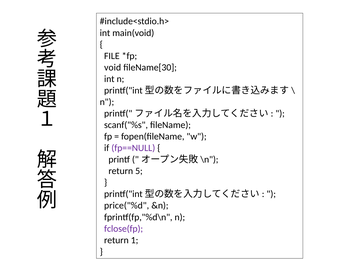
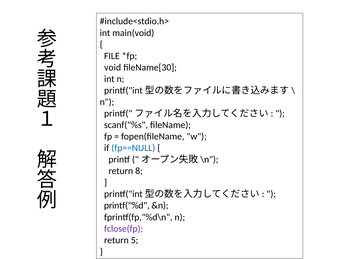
fp==NULL colour: purple -> blue (133, 148)
5: 5 -> 8 (139, 171)
price("%d: price("%d -> printf("%d (127, 205)
1: 1 -> 5 (135, 240)
